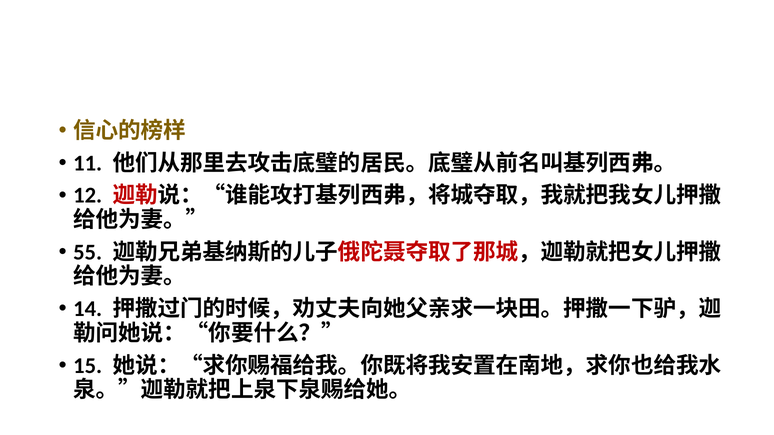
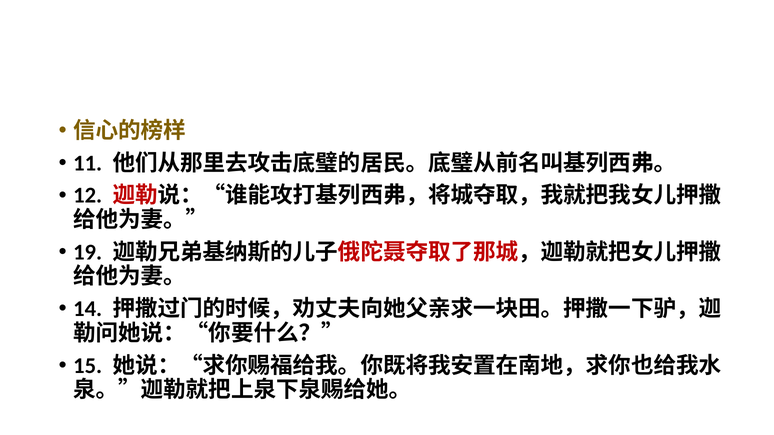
55: 55 -> 19 (88, 252)
